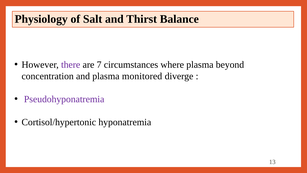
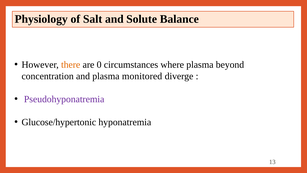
Thirst: Thirst -> Solute (142, 19)
there colour: purple -> orange (71, 65)
7: 7 -> 0 (99, 65)
Cortisol/hypertonic: Cortisol/hypertonic -> Glucose/hypertonic (59, 122)
